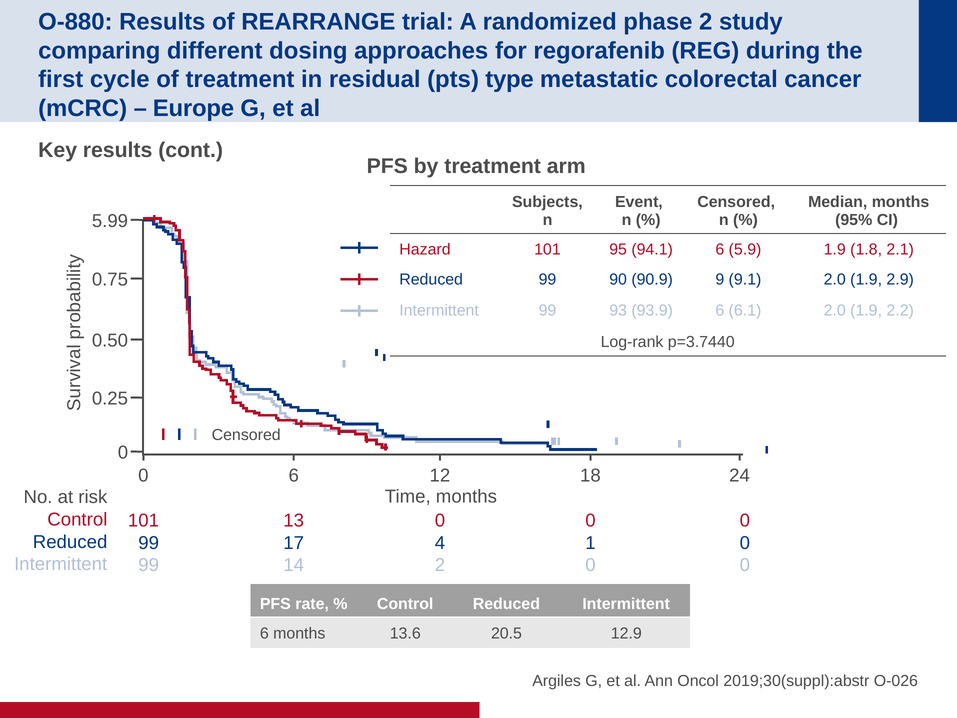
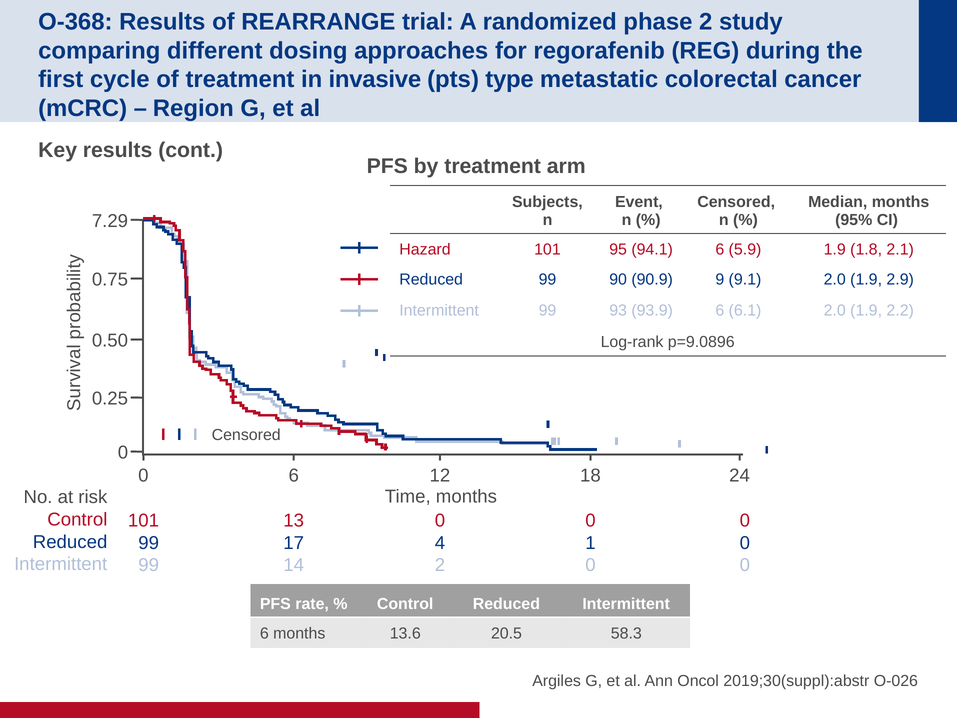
O-880: O-880 -> O-368 (75, 22)
residual: residual -> invasive (375, 79)
Europe: Europe -> Region (193, 108)
5.99: 5.99 -> 7.29 (110, 221)
p=3.7440: p=3.7440 -> p=9.0896 (701, 342)
12.9: 12.9 -> 58.3 (626, 633)
